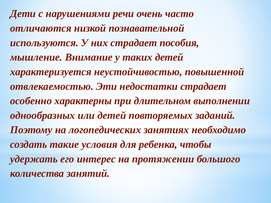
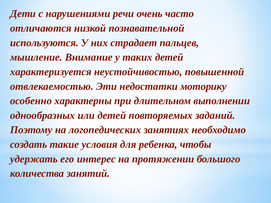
пособия: пособия -> пальцев (179, 43)
недостатки страдает: страдает -> моторику (203, 86)
